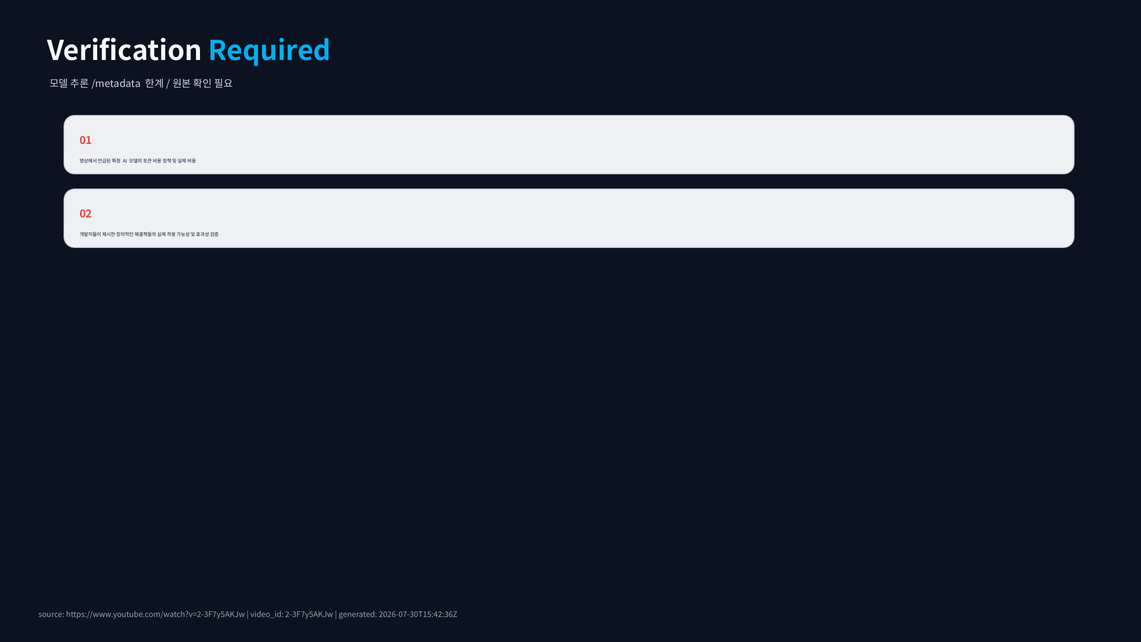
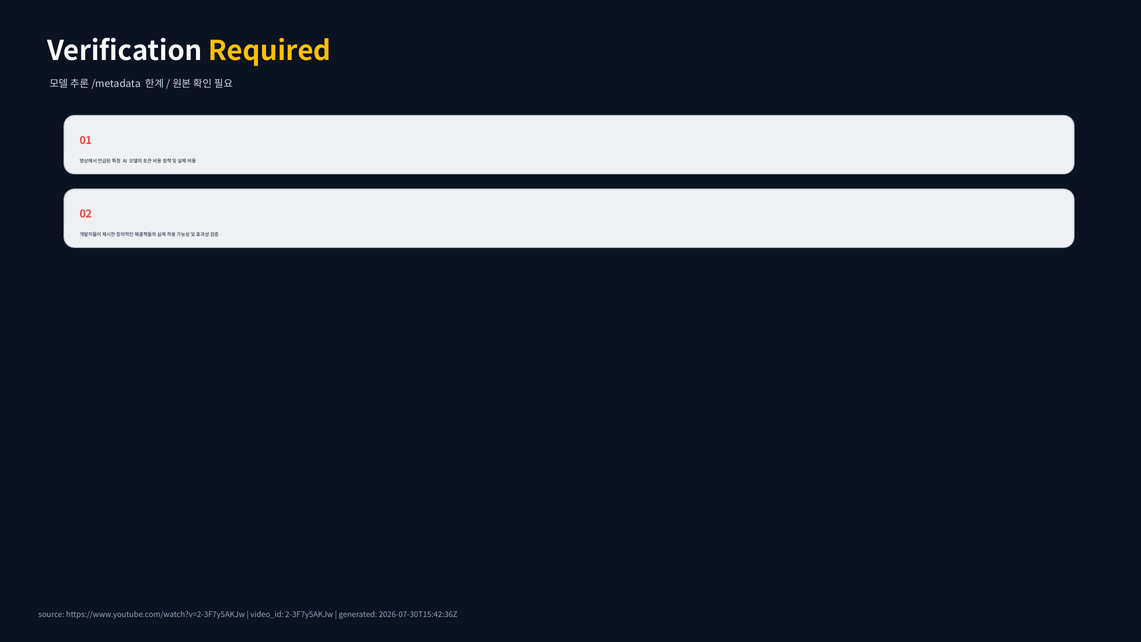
Required colour: light blue -> yellow (270, 51)
